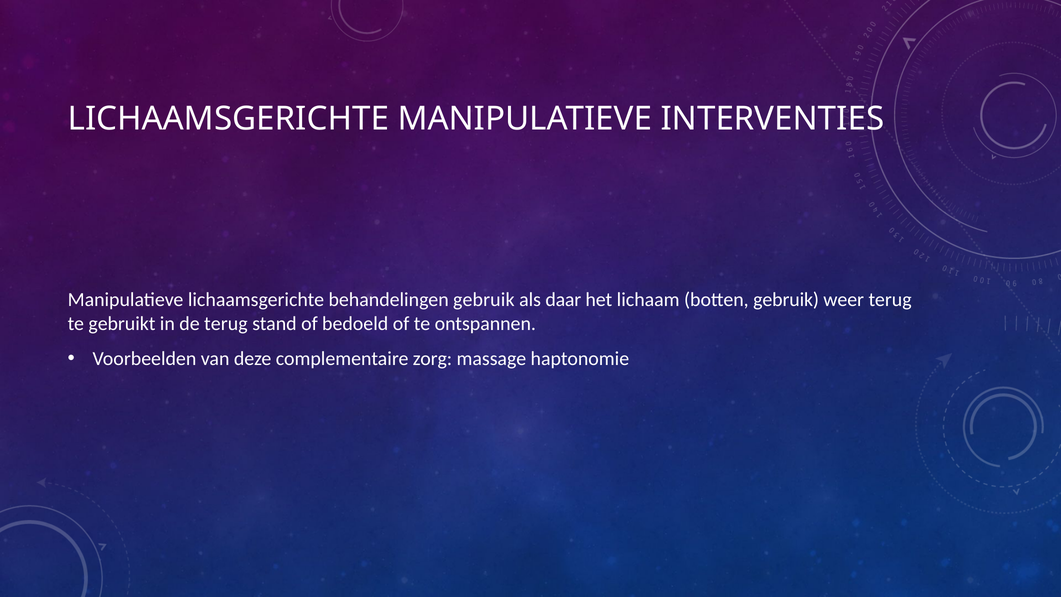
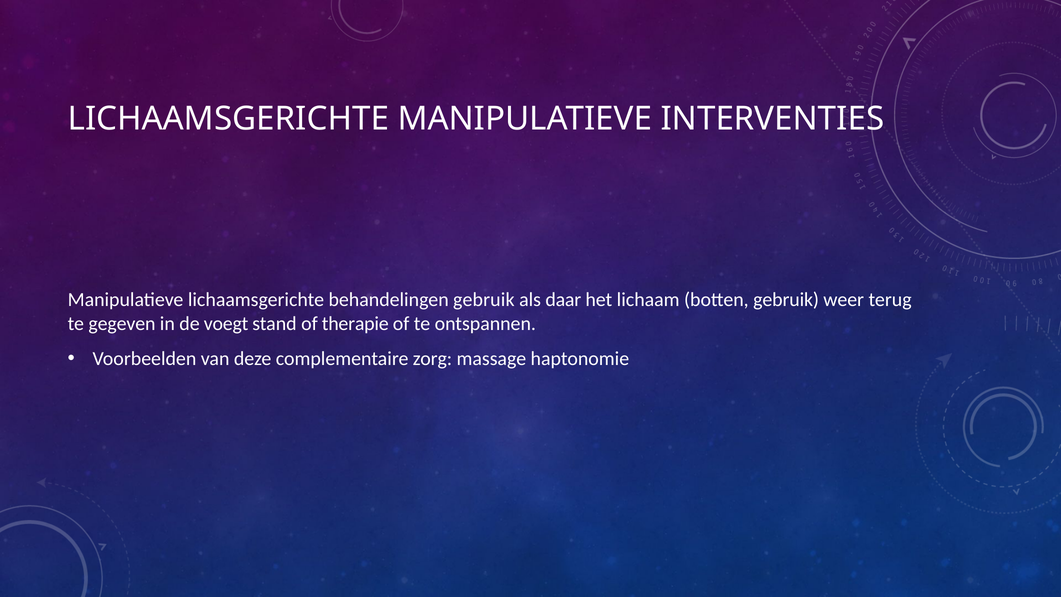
gebruikt: gebruikt -> gegeven (122, 324)
de terug: terug -> voegt (226, 324)
bedoeld: bedoeld -> therapie (355, 324)
